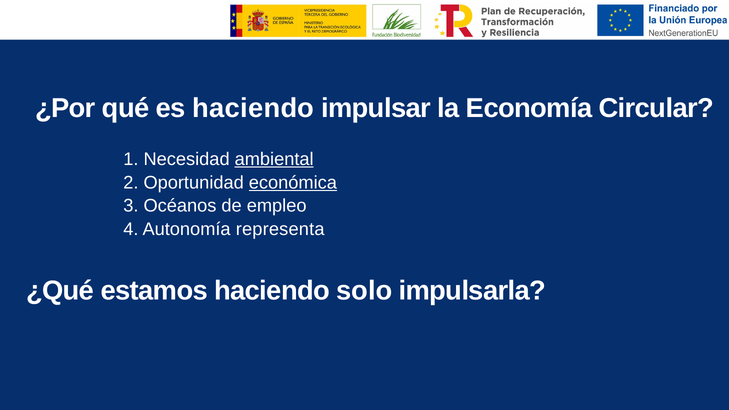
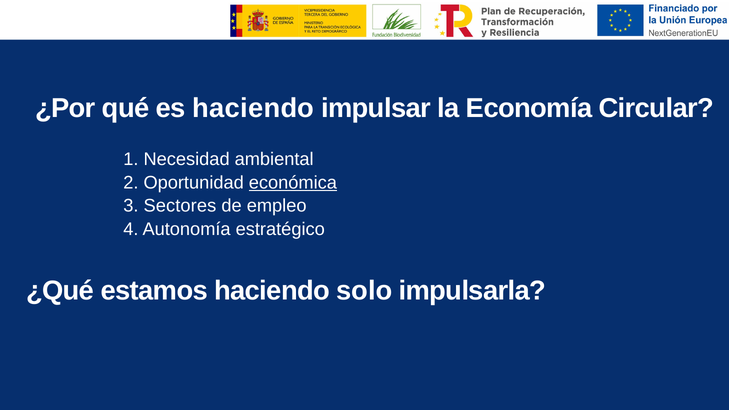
ambiental underline: present -> none (274, 159)
Océanos: Océanos -> Sectores (180, 206)
representa: representa -> estratégico (280, 229)
